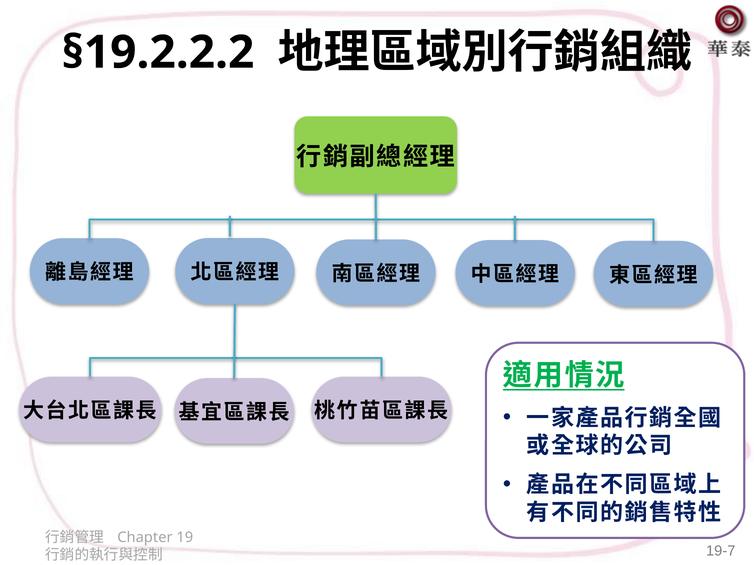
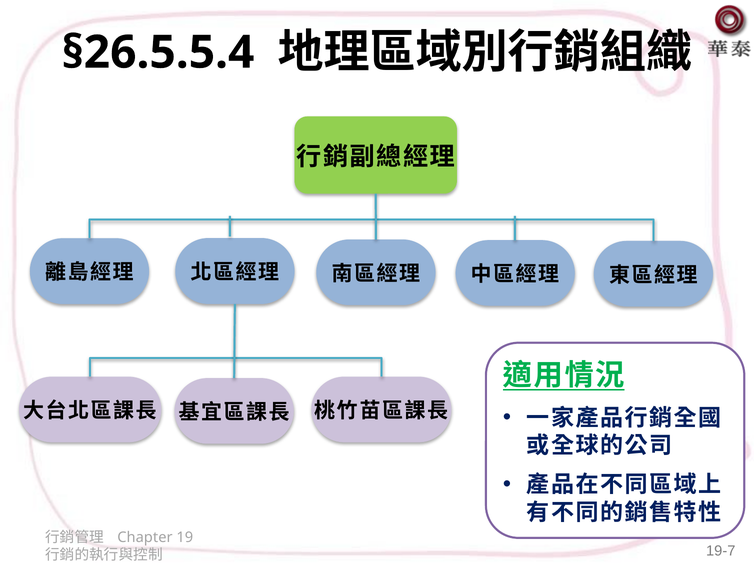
§19.2.2.2: §19.2.2.2 -> §26.5.5.4 (158, 53)
